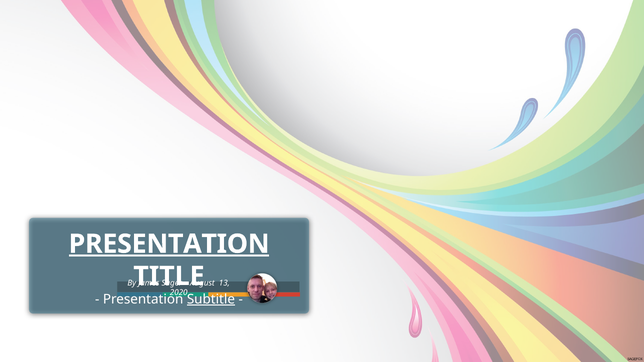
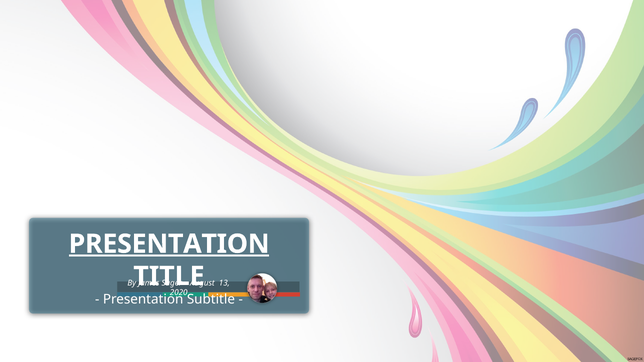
Subtitle underline: present -> none (211, 300)
